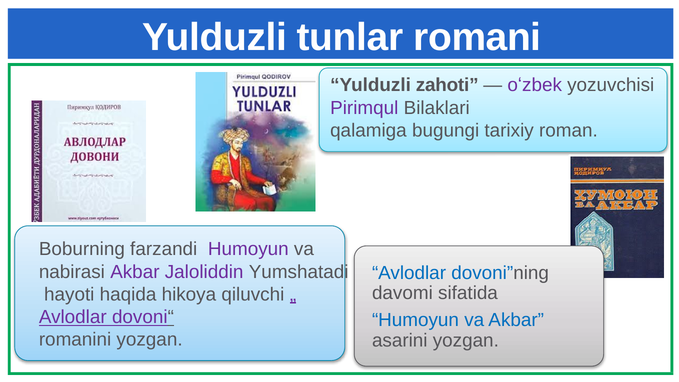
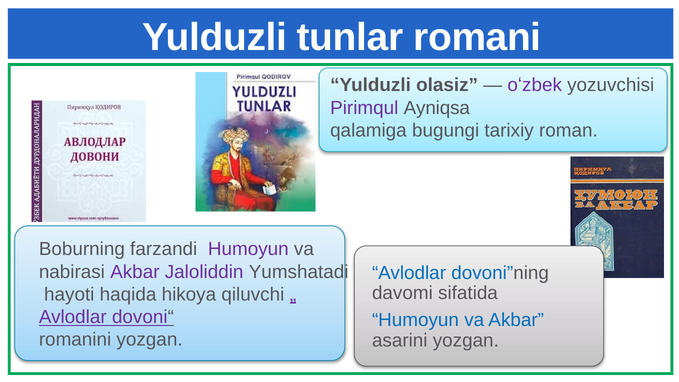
zahoti: zahoti -> olasiz (447, 85)
Bilaklari: Bilaklari -> Ayniqsa (437, 108)
